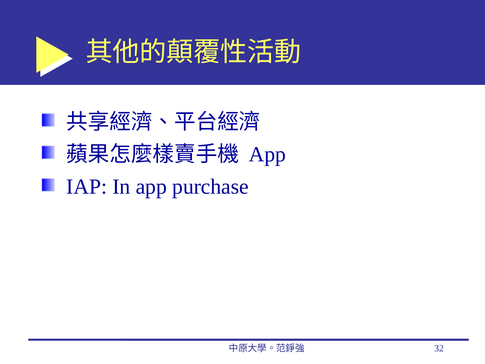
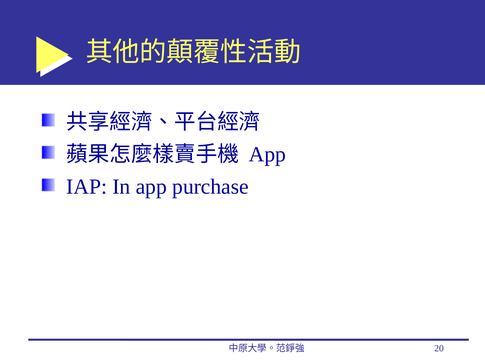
32: 32 -> 20 (439, 348)
